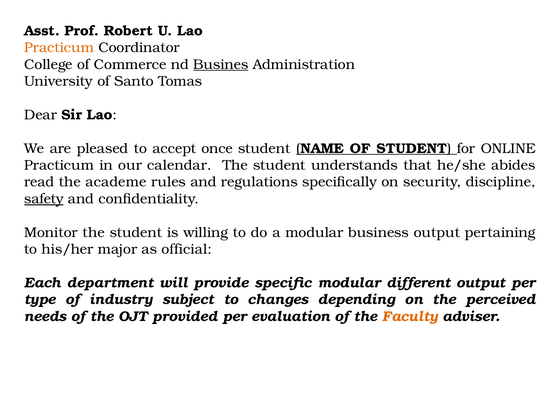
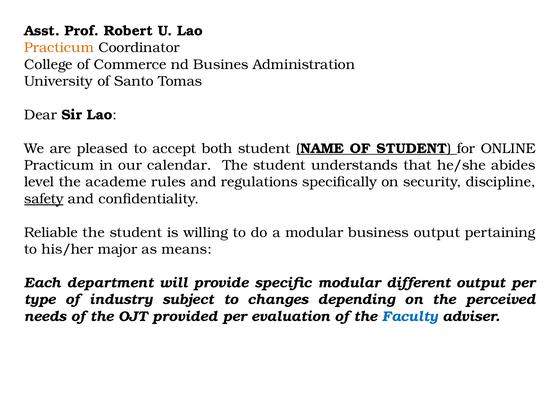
Busines underline: present -> none (221, 64)
once: once -> both (217, 148)
read: read -> level (39, 182)
Monitor: Monitor -> Reliable (51, 232)
official: official -> means (187, 249)
Faculty colour: orange -> blue (410, 316)
